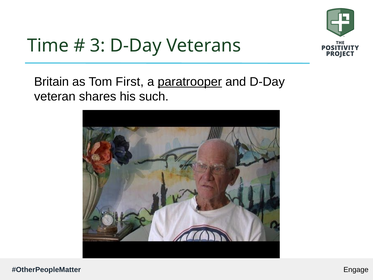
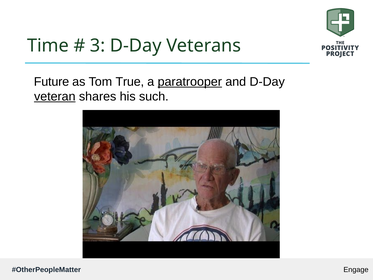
Britain: Britain -> Future (52, 82)
First: First -> True (130, 82)
veteran underline: none -> present (55, 97)
